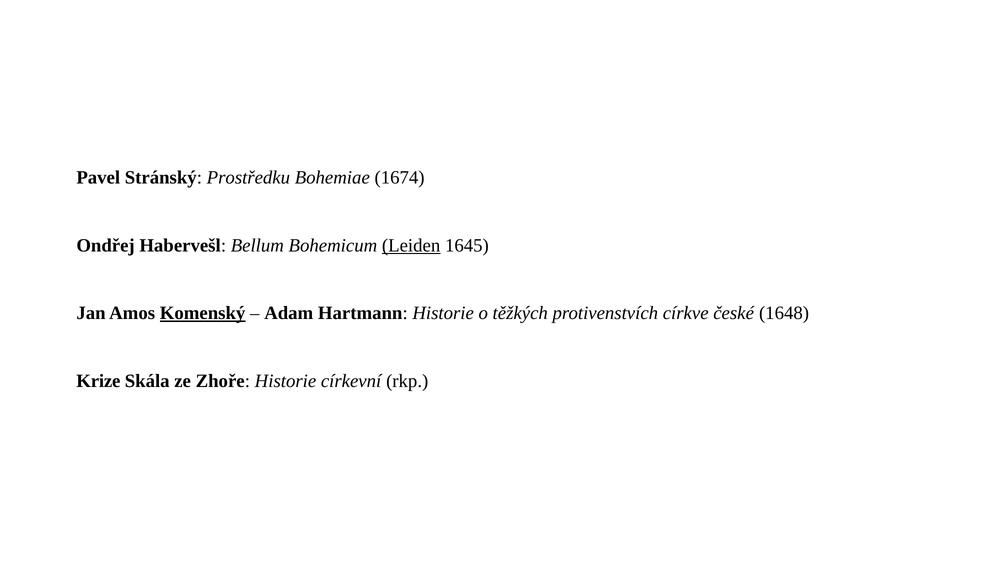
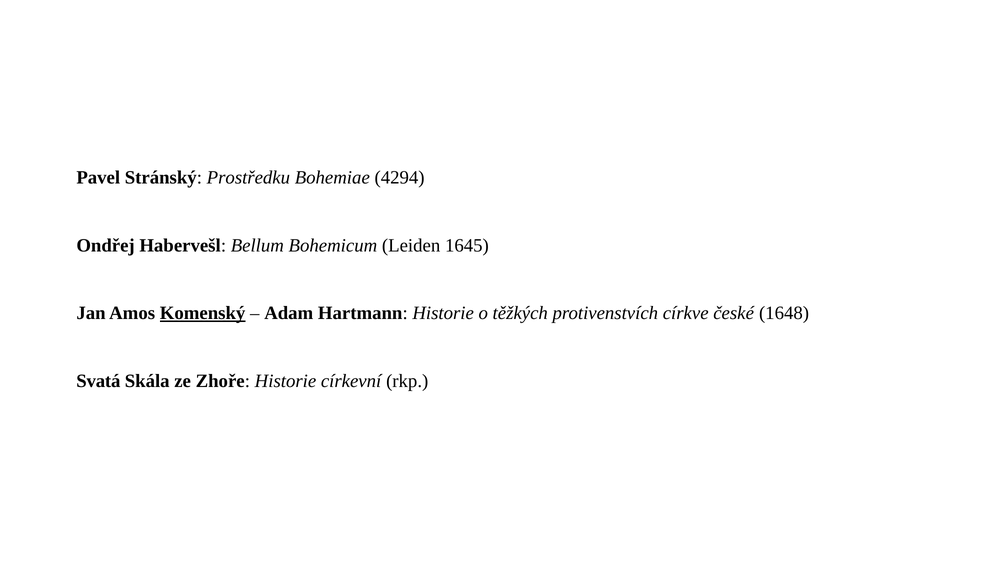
1674: 1674 -> 4294 (400, 178)
Leiden underline: present -> none (411, 245)
Krize: Krize -> Svatá (98, 381)
